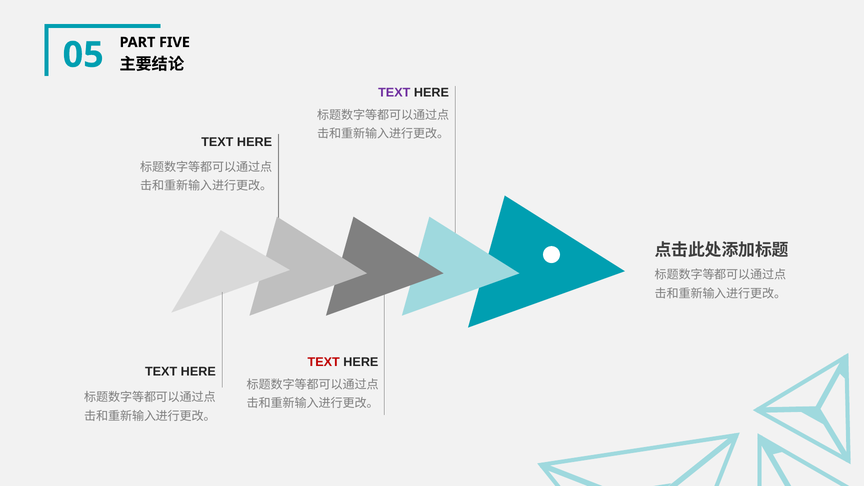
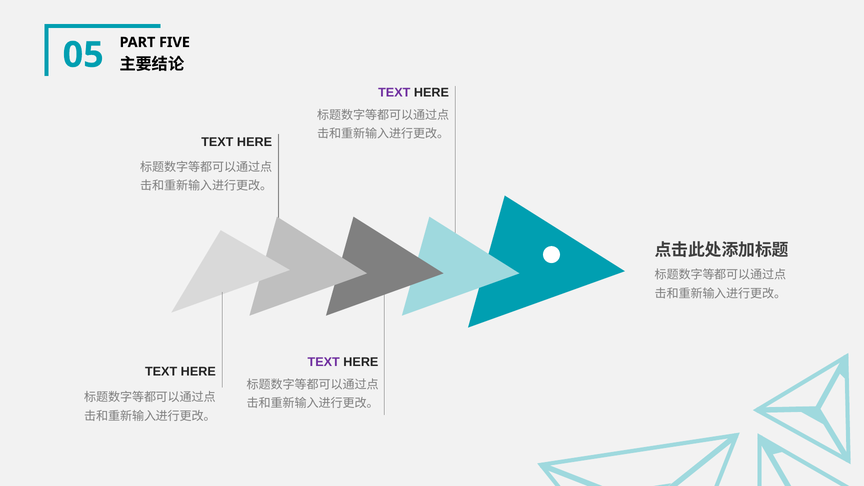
TEXT colour: red -> purple (324, 362)
